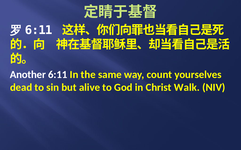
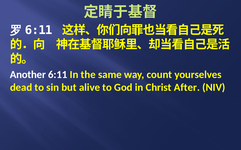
Walk: Walk -> After (187, 88)
